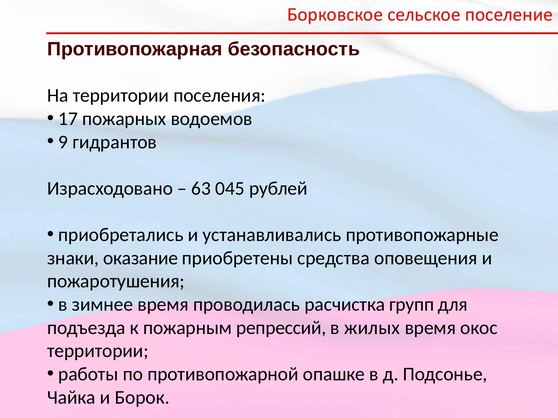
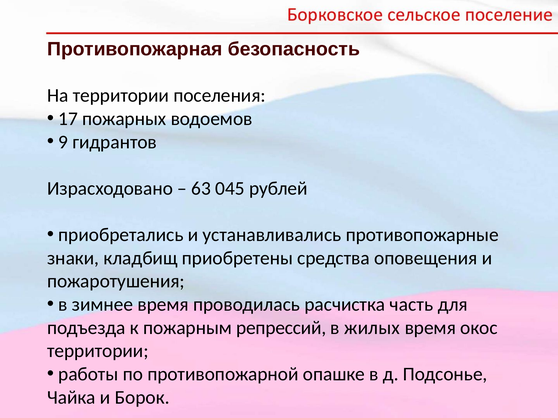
оказание: оказание -> кладбищ (141, 258)
групп: групп -> часть (411, 305)
